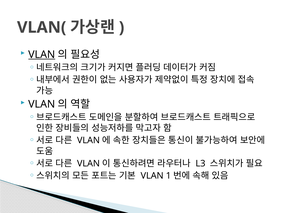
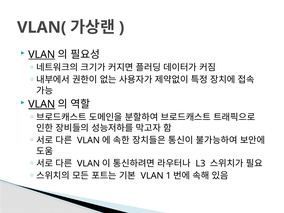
VLAN underline: none -> present (42, 104)
